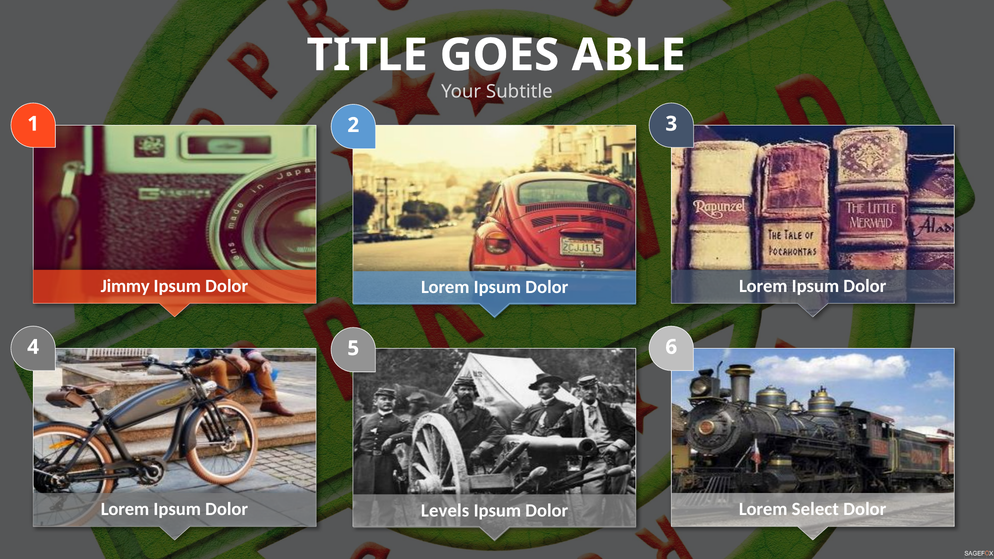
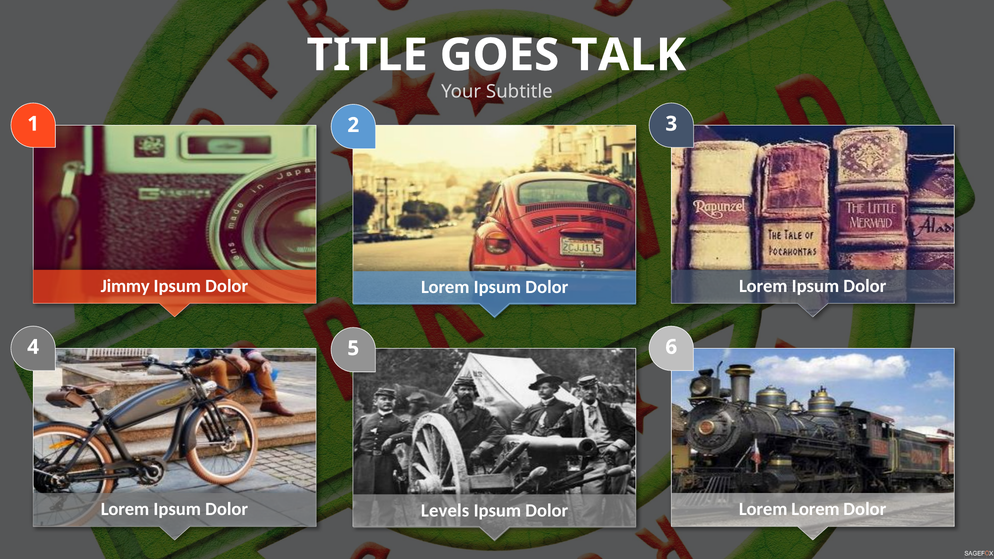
ABLE: ABLE -> TALK (629, 55)
Lorem Select: Select -> Lorem (815, 509)
